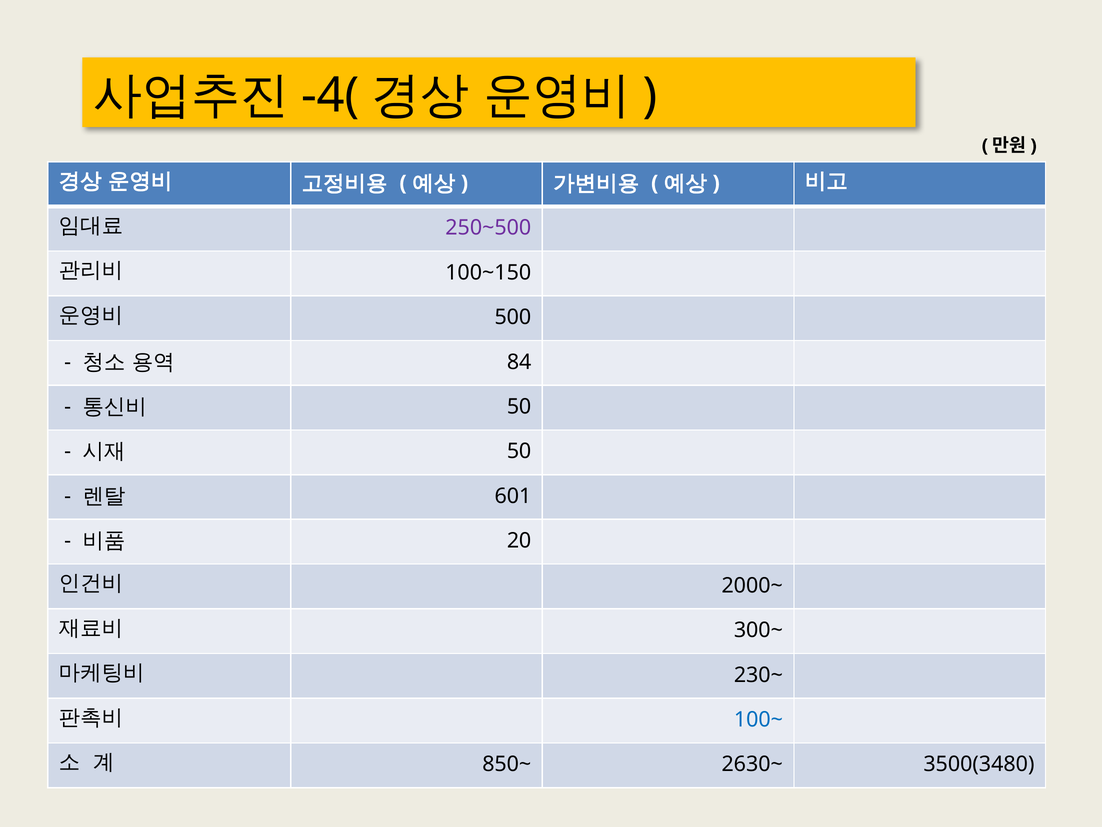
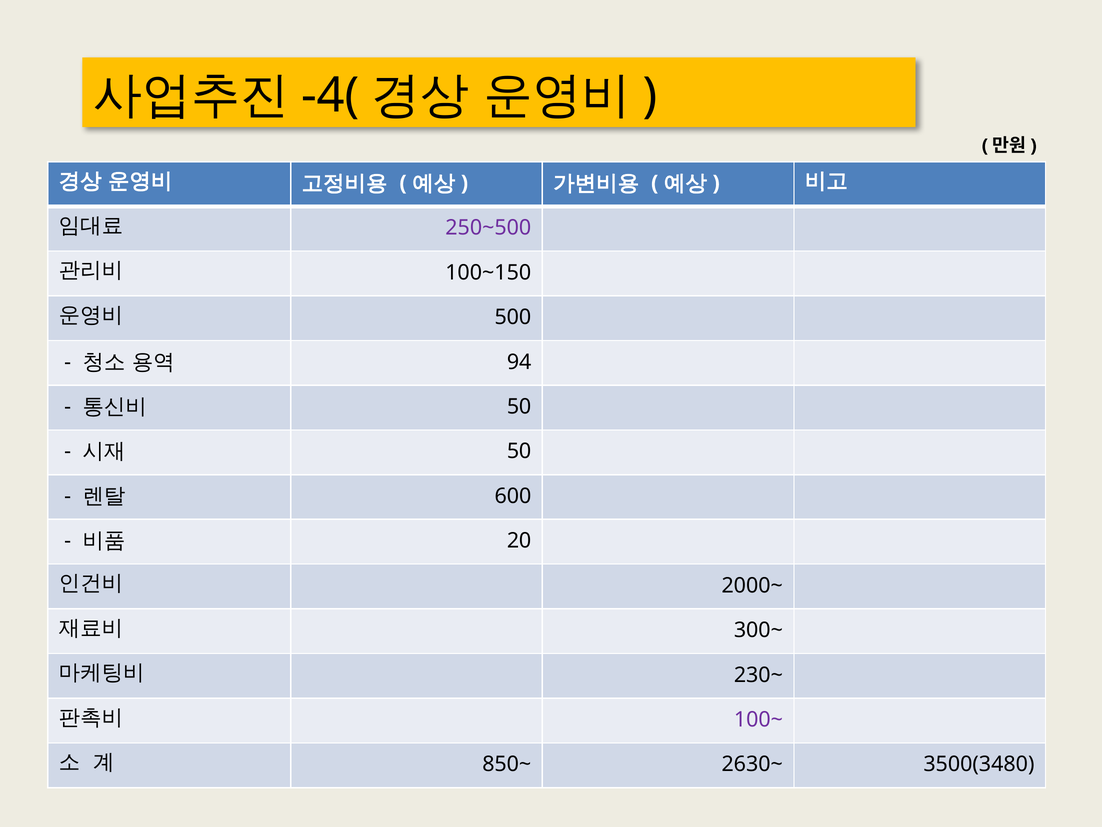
84: 84 -> 94 (519, 362)
601: 601 -> 600 (513, 496)
100~ colour: blue -> purple (758, 719)
